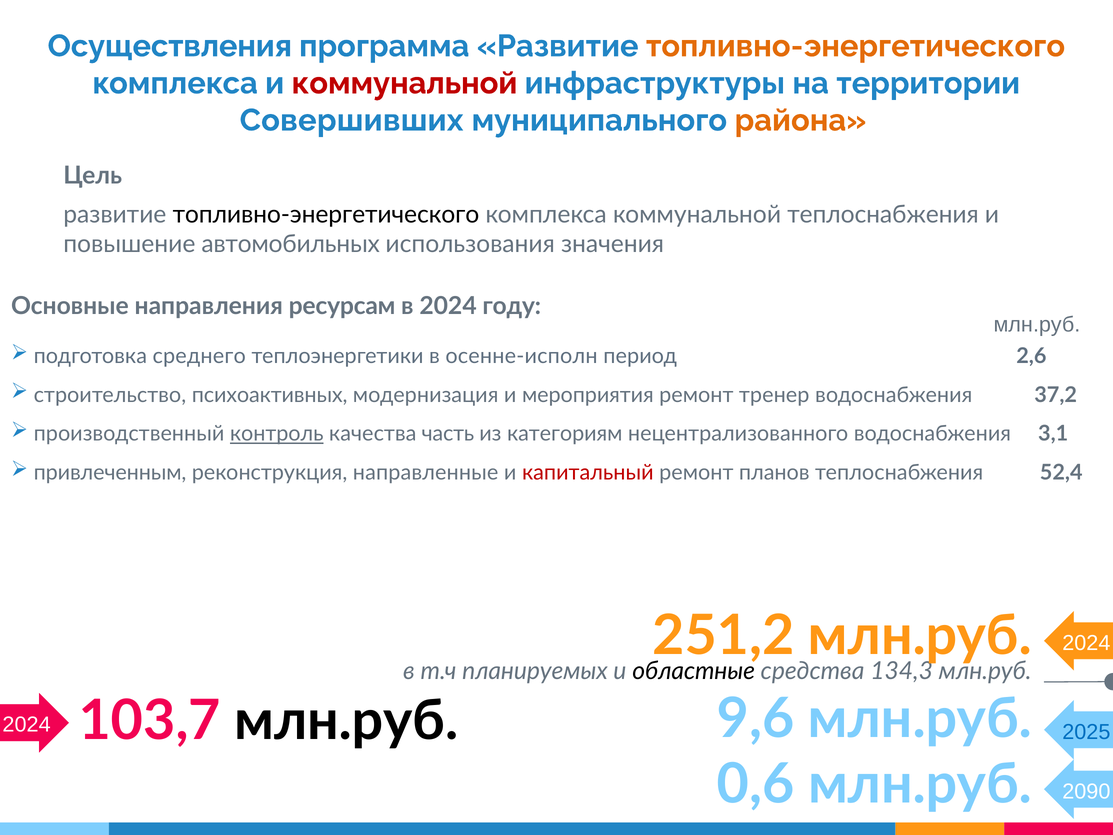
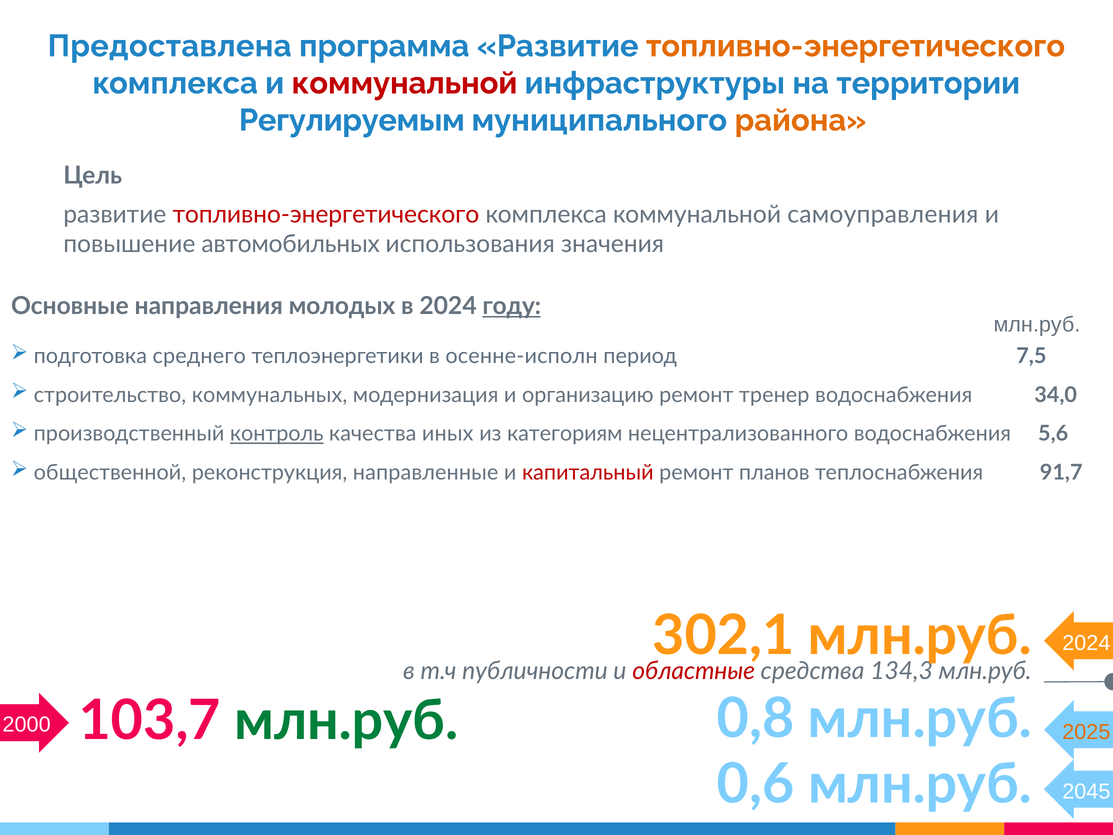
Осуществления: Осуществления -> Предоставлена (170, 46)
Совершивших: Совершивших -> Регулируемым (352, 120)
топливно-энергетического colour: black -> red (326, 214)
коммунальной теплоснабжения: теплоснабжения -> самоуправления (883, 214)
ресурсам: ресурсам -> молодых (342, 306)
году underline: none -> present (512, 306)
2,6: 2,6 -> 7,5 (1031, 356)
психоактивных: психоактивных -> коммунальных (270, 395)
мероприятия: мероприятия -> организацию (588, 395)
37,2: 37,2 -> 34,0 (1056, 395)
часть: часть -> иных (448, 434)
3,1: 3,1 -> 5,6 (1053, 434)
привлеченным: привлеченным -> общественной (110, 473)
52,4: 52,4 -> 91,7 (1061, 473)
251,2: 251,2 -> 302,1 (723, 636)
планируемых: планируемых -> публичности (535, 671)
областные colour: black -> red (694, 671)
9,6: 9,6 -> 0,8 (756, 718)
2025 colour: blue -> orange (1086, 732)
млн.руб colour: black -> green (346, 721)
2024: 2024 -> 2000 (27, 724)
2090: 2090 -> 2045 (1086, 791)
